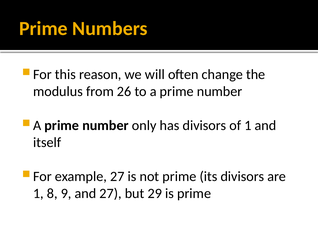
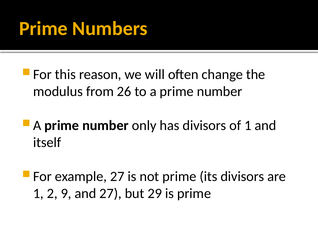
8: 8 -> 2 (52, 193)
